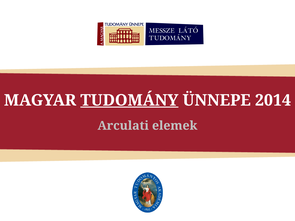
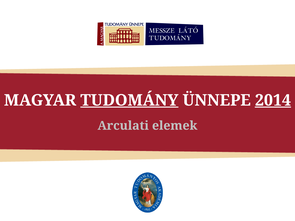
2014 underline: none -> present (273, 100)
